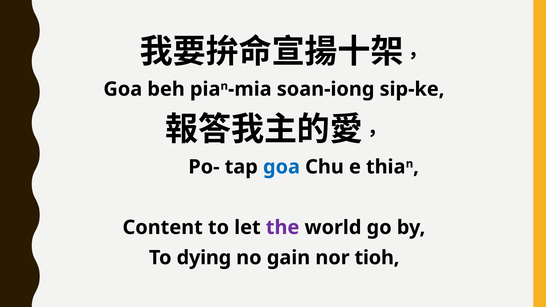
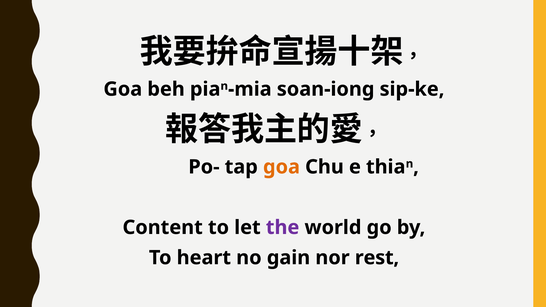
goa colour: blue -> orange (281, 167)
dying: dying -> heart (204, 258)
tioh: tioh -> rest (377, 258)
